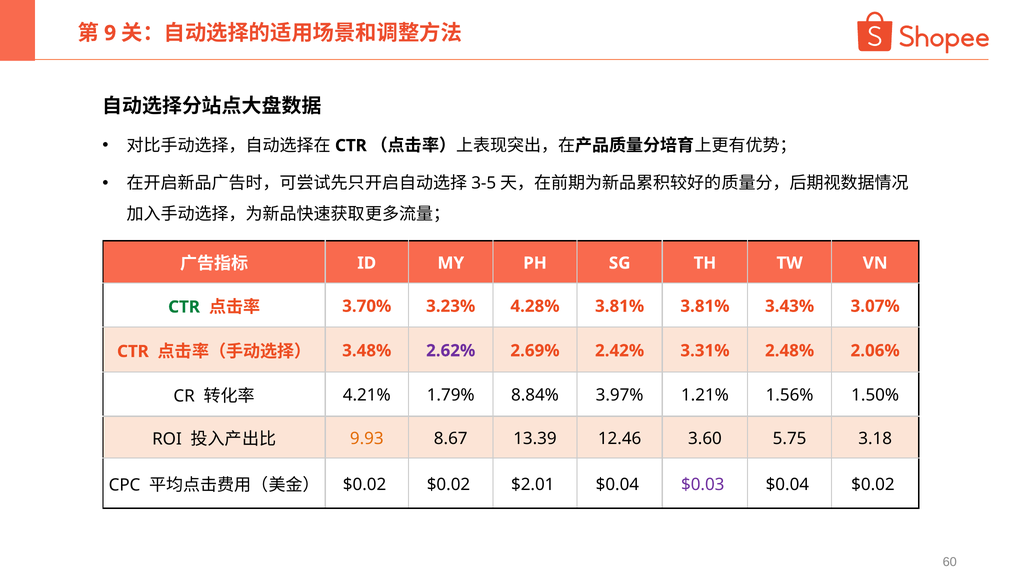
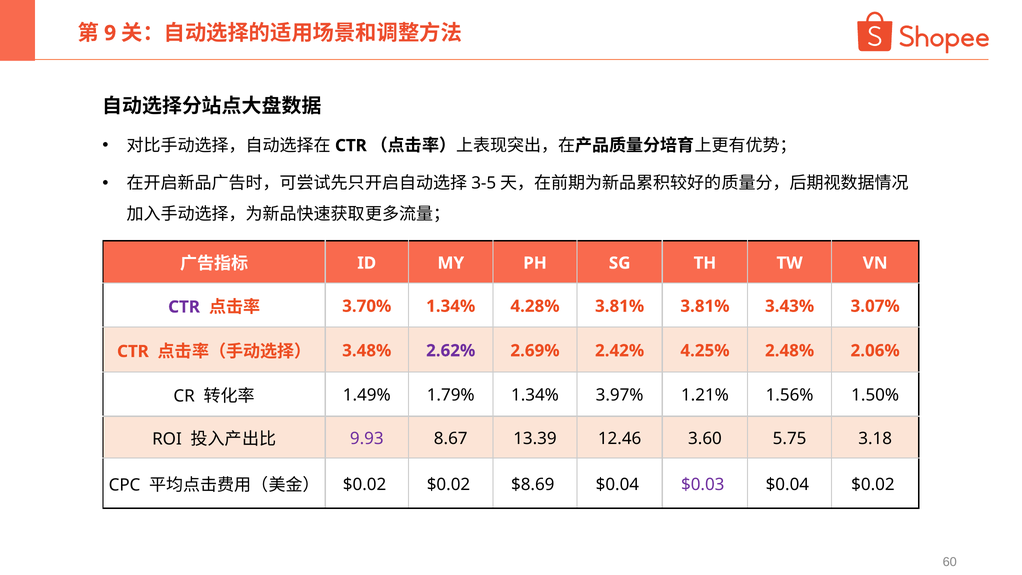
CTR colour: green -> purple (184, 307)
3.70% 3.23%: 3.23% -> 1.34% (451, 306)
3.31%: 3.31% -> 4.25% (705, 351)
4.21%: 4.21% -> 1.49% (367, 395)
1.79% 8.84%: 8.84% -> 1.34% (535, 395)
9.93 colour: orange -> purple (367, 438)
$2.01: $2.01 -> $8.69 (533, 484)
